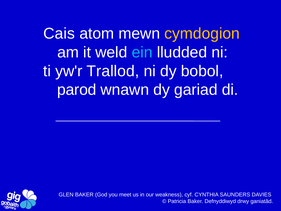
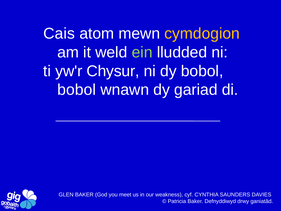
ein colour: light blue -> light green (142, 52)
Trallod: Trallod -> Chysur (113, 71)
parod: parod -> bobol (77, 90)
